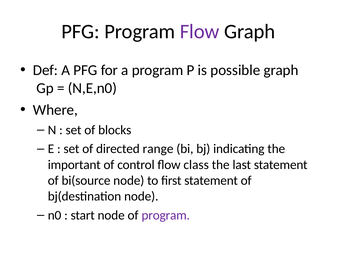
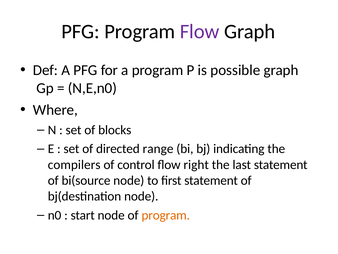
important: important -> compilers (74, 164)
class: class -> right (196, 164)
program colour: purple -> orange (166, 215)
